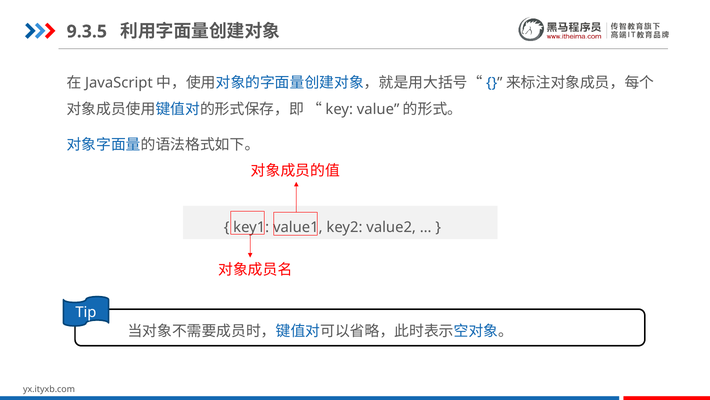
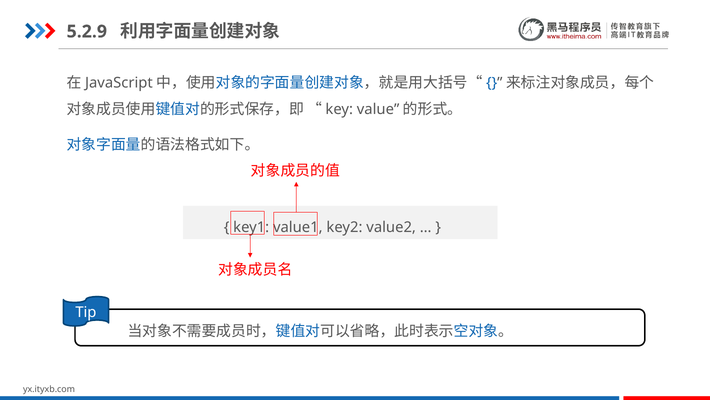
9.3.5: 9.3.5 -> 5.2.9 (87, 32)
